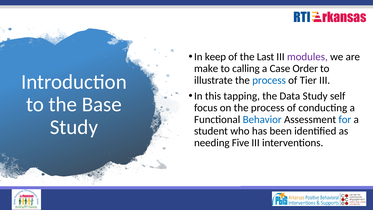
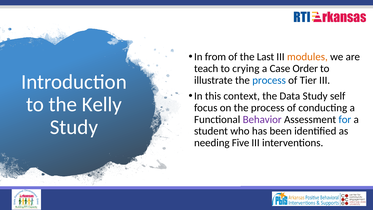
keep: keep -> from (215, 57)
modules colour: purple -> orange (307, 57)
make: make -> teach (206, 68)
calling: calling -> crying (246, 68)
tapping: tapping -> context (242, 96)
Base: Base -> Kelly (102, 104)
Behavior colour: blue -> purple (262, 119)
